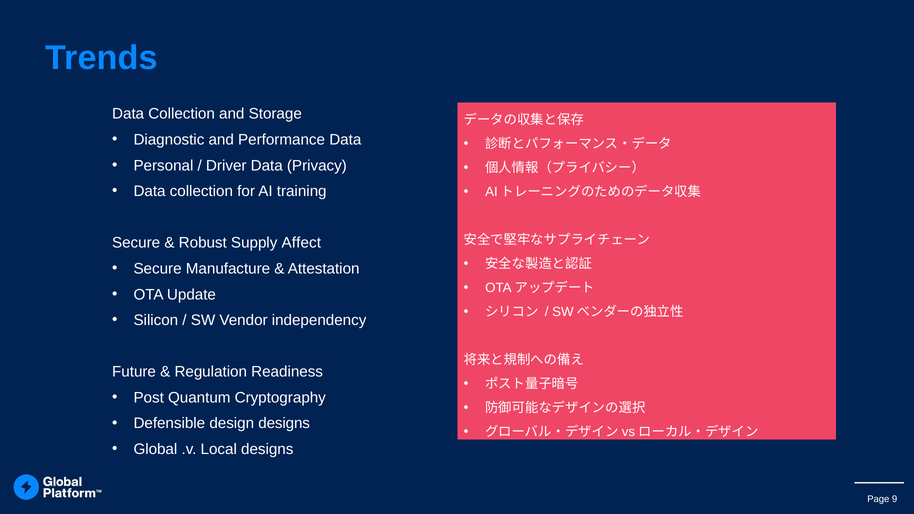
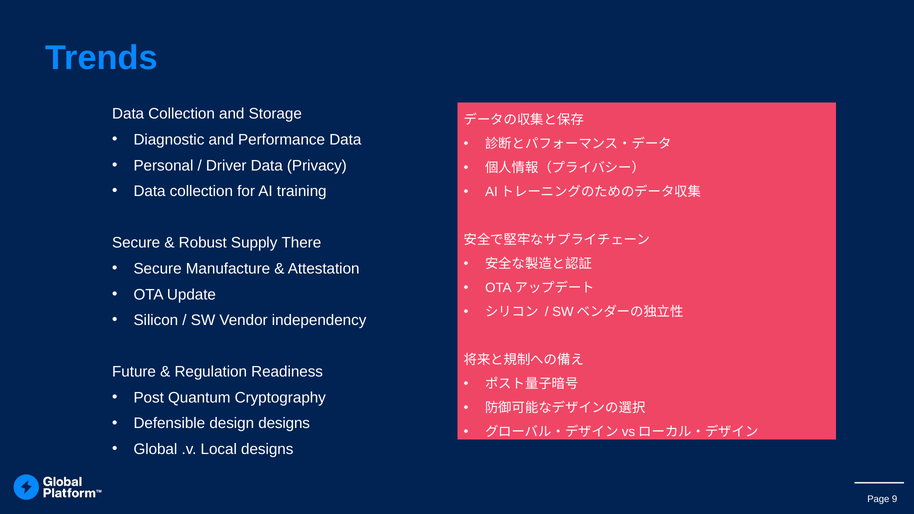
Affect: Affect -> There (301, 243)
